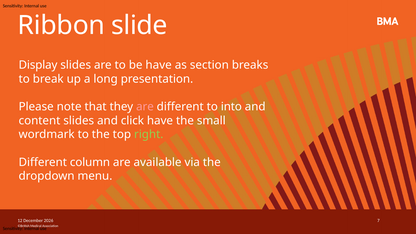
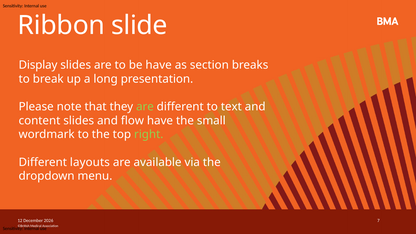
are colour: pink -> light green (145, 107)
into: into -> text (231, 107)
click: click -> flow (132, 121)
column: column -> layouts (90, 162)
